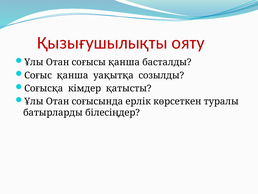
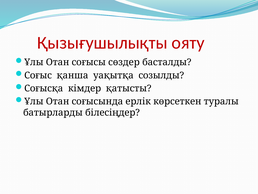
соғысы қанша: қанша -> сөздер (124, 62)
